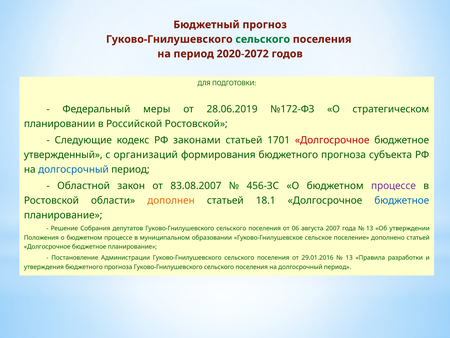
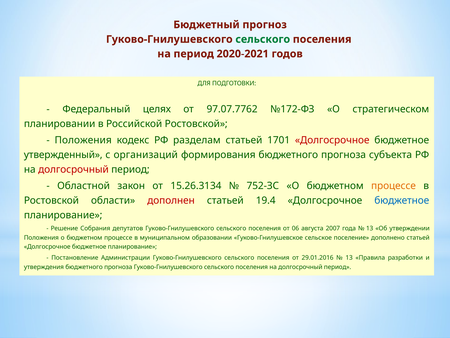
2020-2072: 2020-2072 -> 2020-2021 (243, 54)
меры: меры -> целях (157, 109)
28.06.2019: 28.06.2019 -> 97.07.7762 (232, 109)
Следующие: Следующие -> Положения (83, 140)
законами: законами -> разделам (197, 140)
долгосрочный colour: blue -> red (73, 169)
83.08.2007: 83.08.2007 -> 15.26.3134 (196, 186)
456-ЗС: 456-ЗС -> 752-ЗС (263, 186)
процессе colour: purple -> orange (394, 186)
дополнен colour: orange -> red (171, 200)
18.1: 18.1 -> 19.4 (266, 200)
